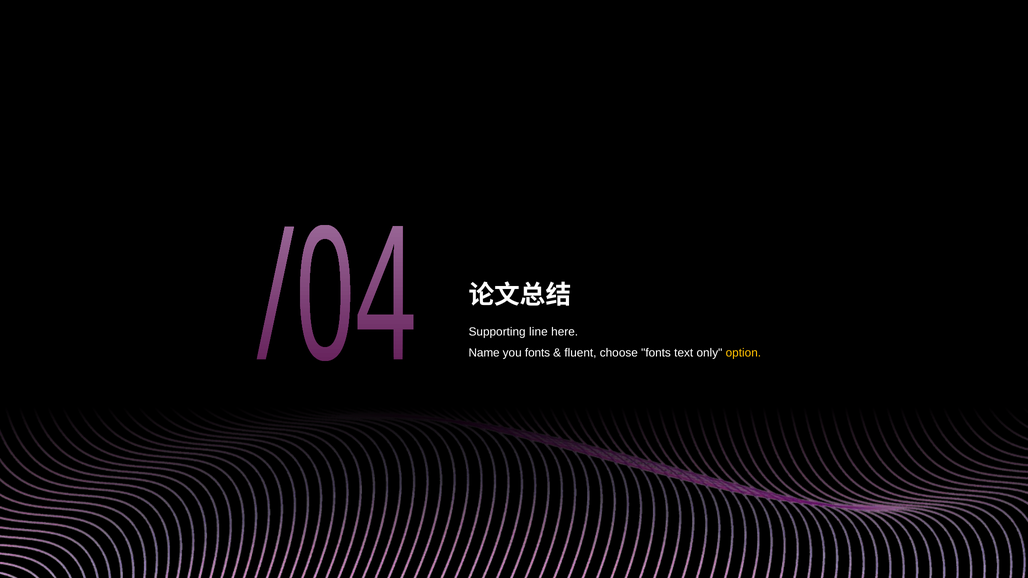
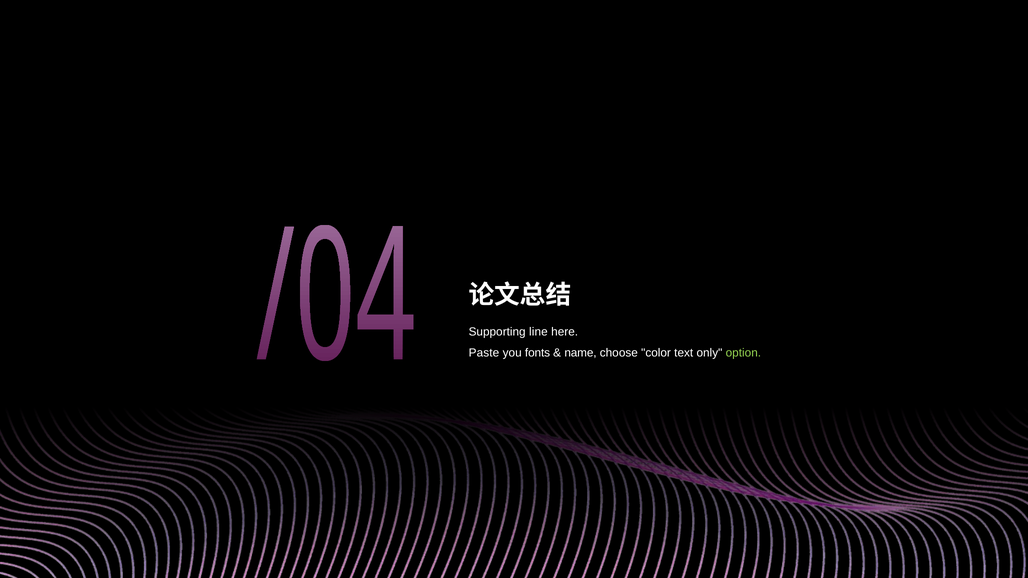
Name: Name -> Paste (484, 353)
fluent: fluent -> name (581, 353)
choose fonts: fonts -> color (656, 353)
option colour: yellow -> light green (743, 353)
